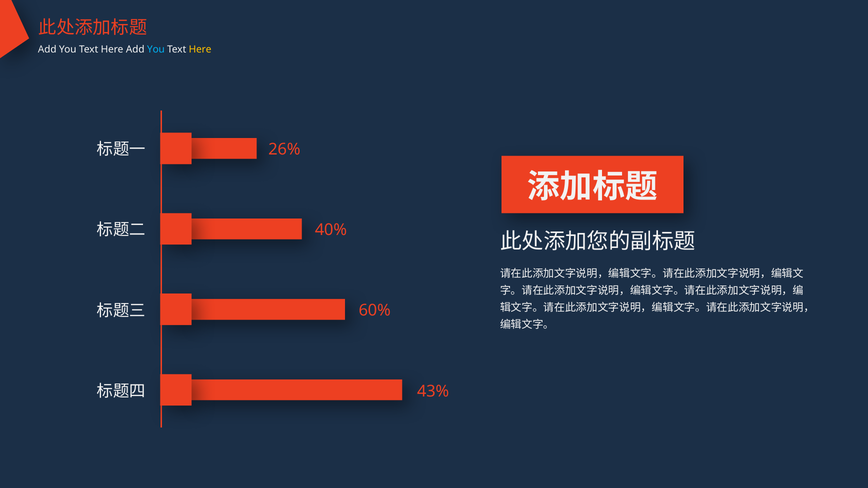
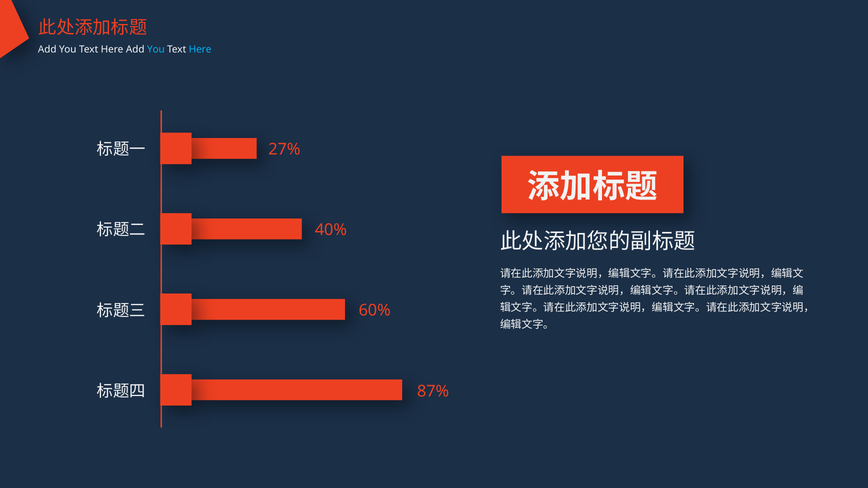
Here colour: yellow -> light blue (200, 50)
26%: 26% -> 27% (284, 150)
43%: 43% -> 87% (433, 391)
